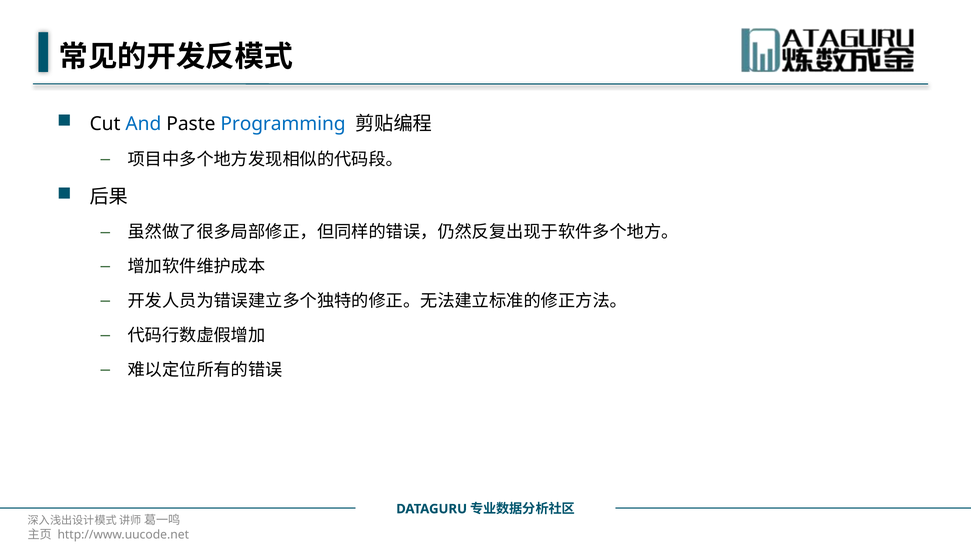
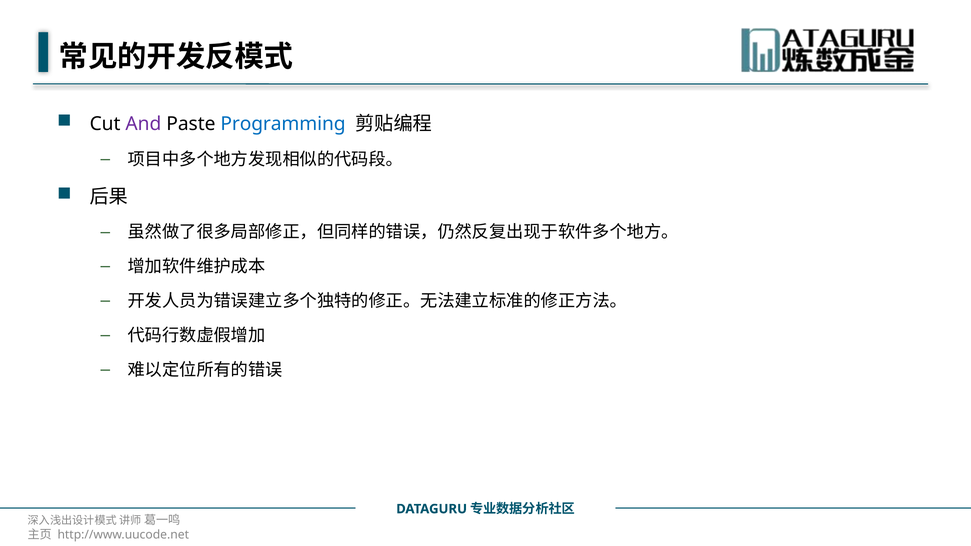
And colour: blue -> purple (143, 124)
